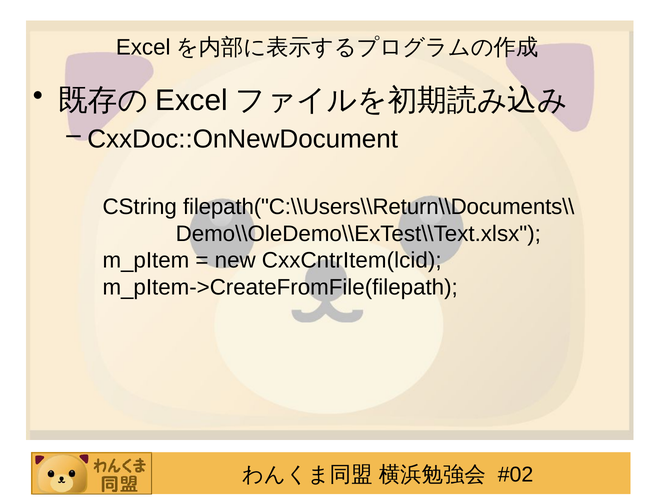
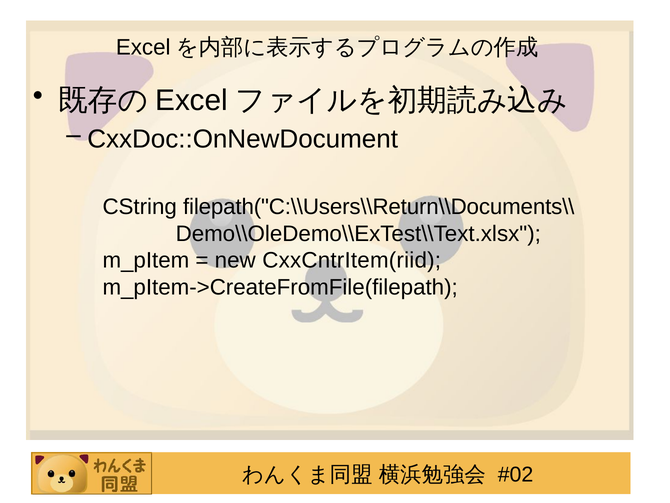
CxxCntrItem(lcid: CxxCntrItem(lcid -> CxxCntrItem(riid (352, 260)
